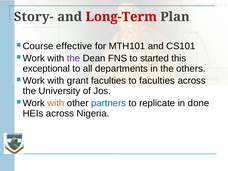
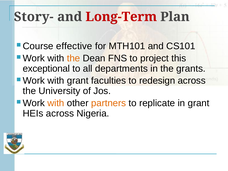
the colour: purple -> orange (73, 58)
started: started -> project (154, 58)
others: others -> grants (191, 69)
to faculties: faculties -> redesign (157, 81)
partners colour: blue -> orange (109, 103)
in done: done -> grant (199, 103)
